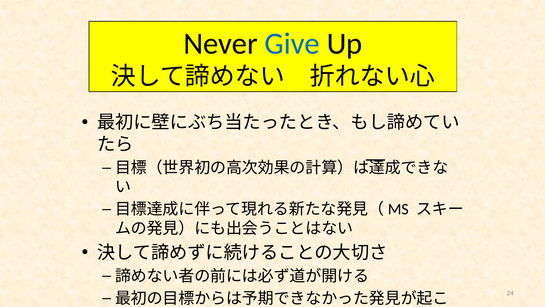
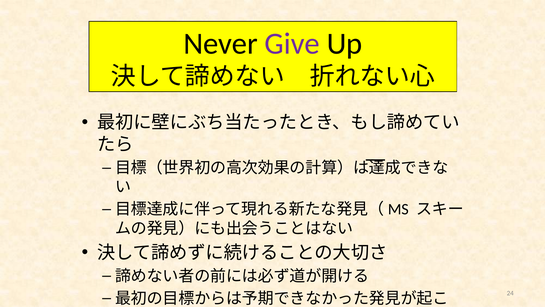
Give colour: blue -> purple (292, 44)
